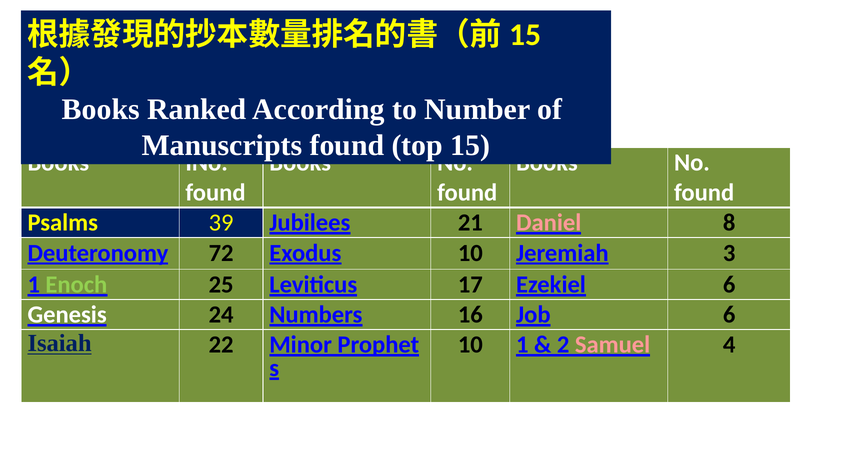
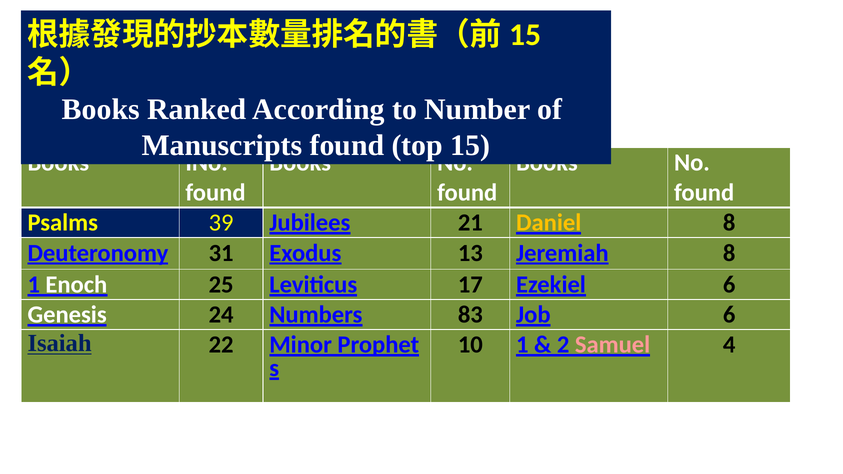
Daniel colour: pink -> yellow (549, 223)
72: 72 -> 31 (221, 253)
Exodus 10: 10 -> 13 (470, 253)
Jeremiah 3: 3 -> 8 (729, 253)
Enoch colour: light green -> white (76, 285)
16: 16 -> 83 (470, 315)
